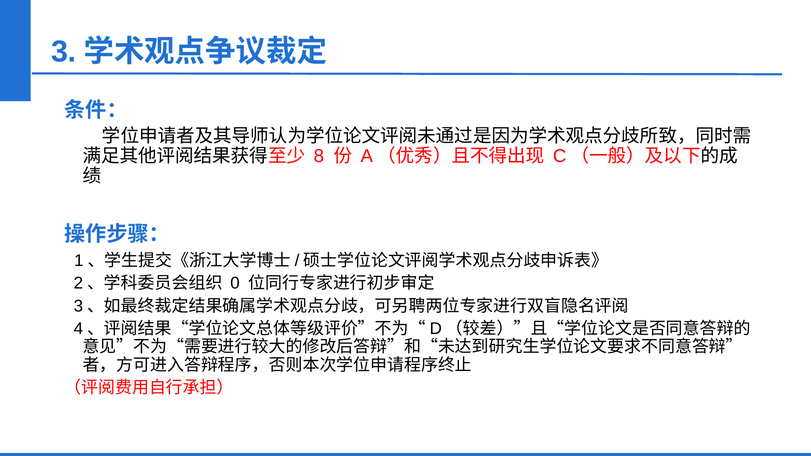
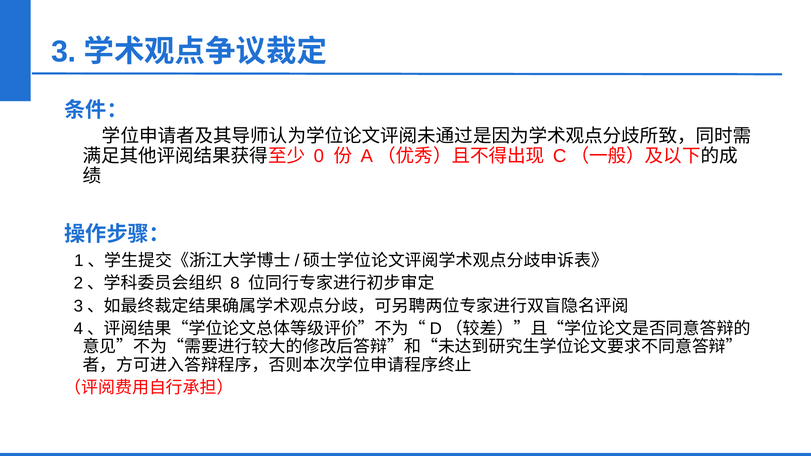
8: 8 -> 0 (319, 156)
0: 0 -> 8 (235, 284)
